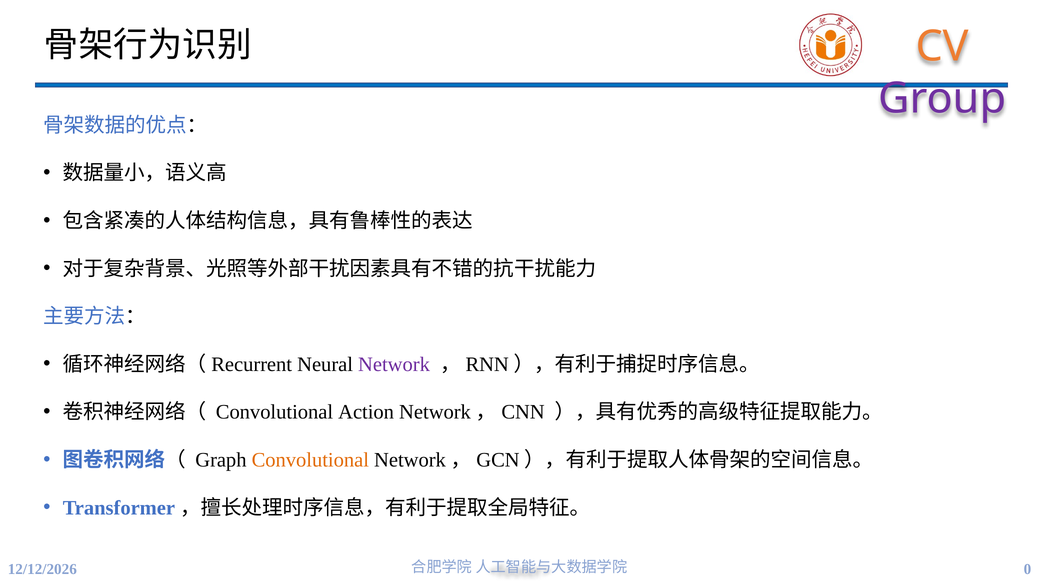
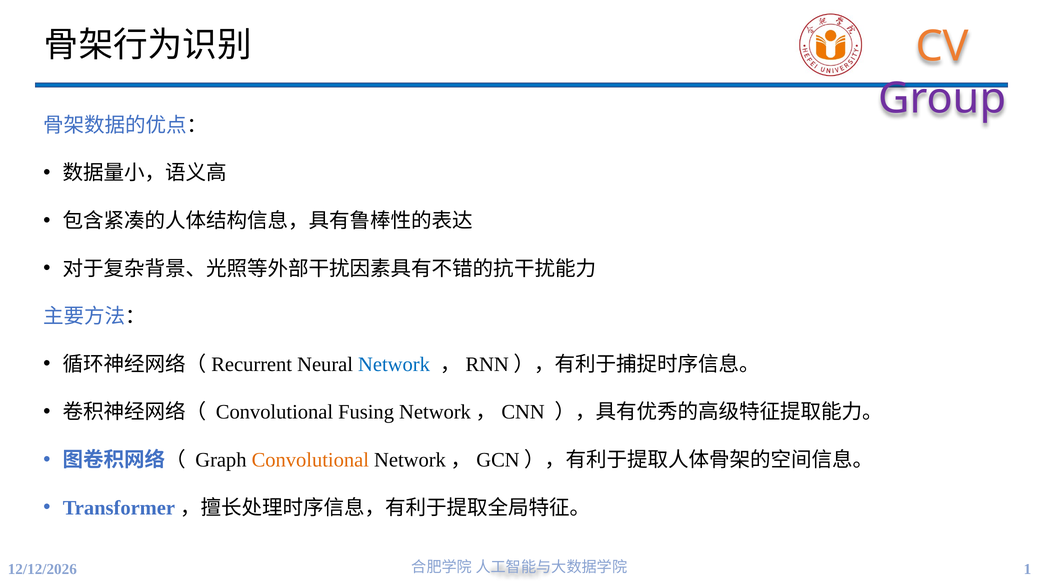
Network colour: purple -> blue (394, 365)
Action: Action -> Fusing (366, 412)
0: 0 -> 1 (1027, 570)
